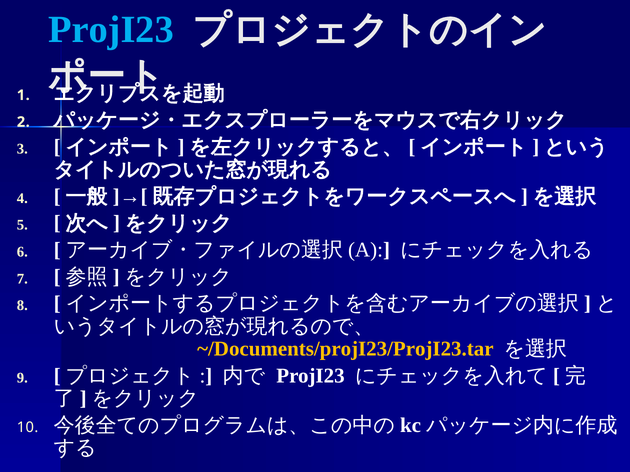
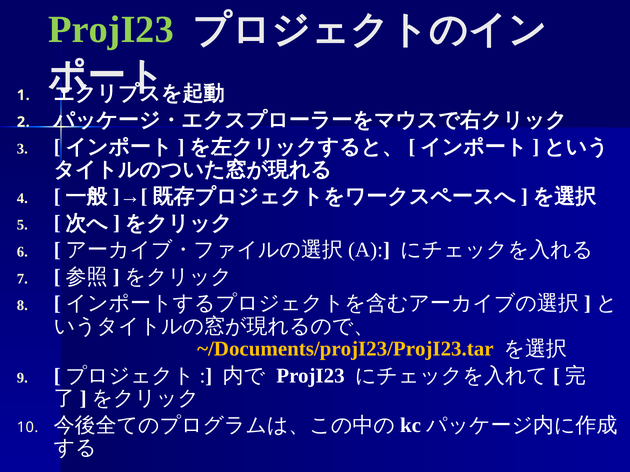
ProjI23 colour: light blue -> light green (111, 29)
